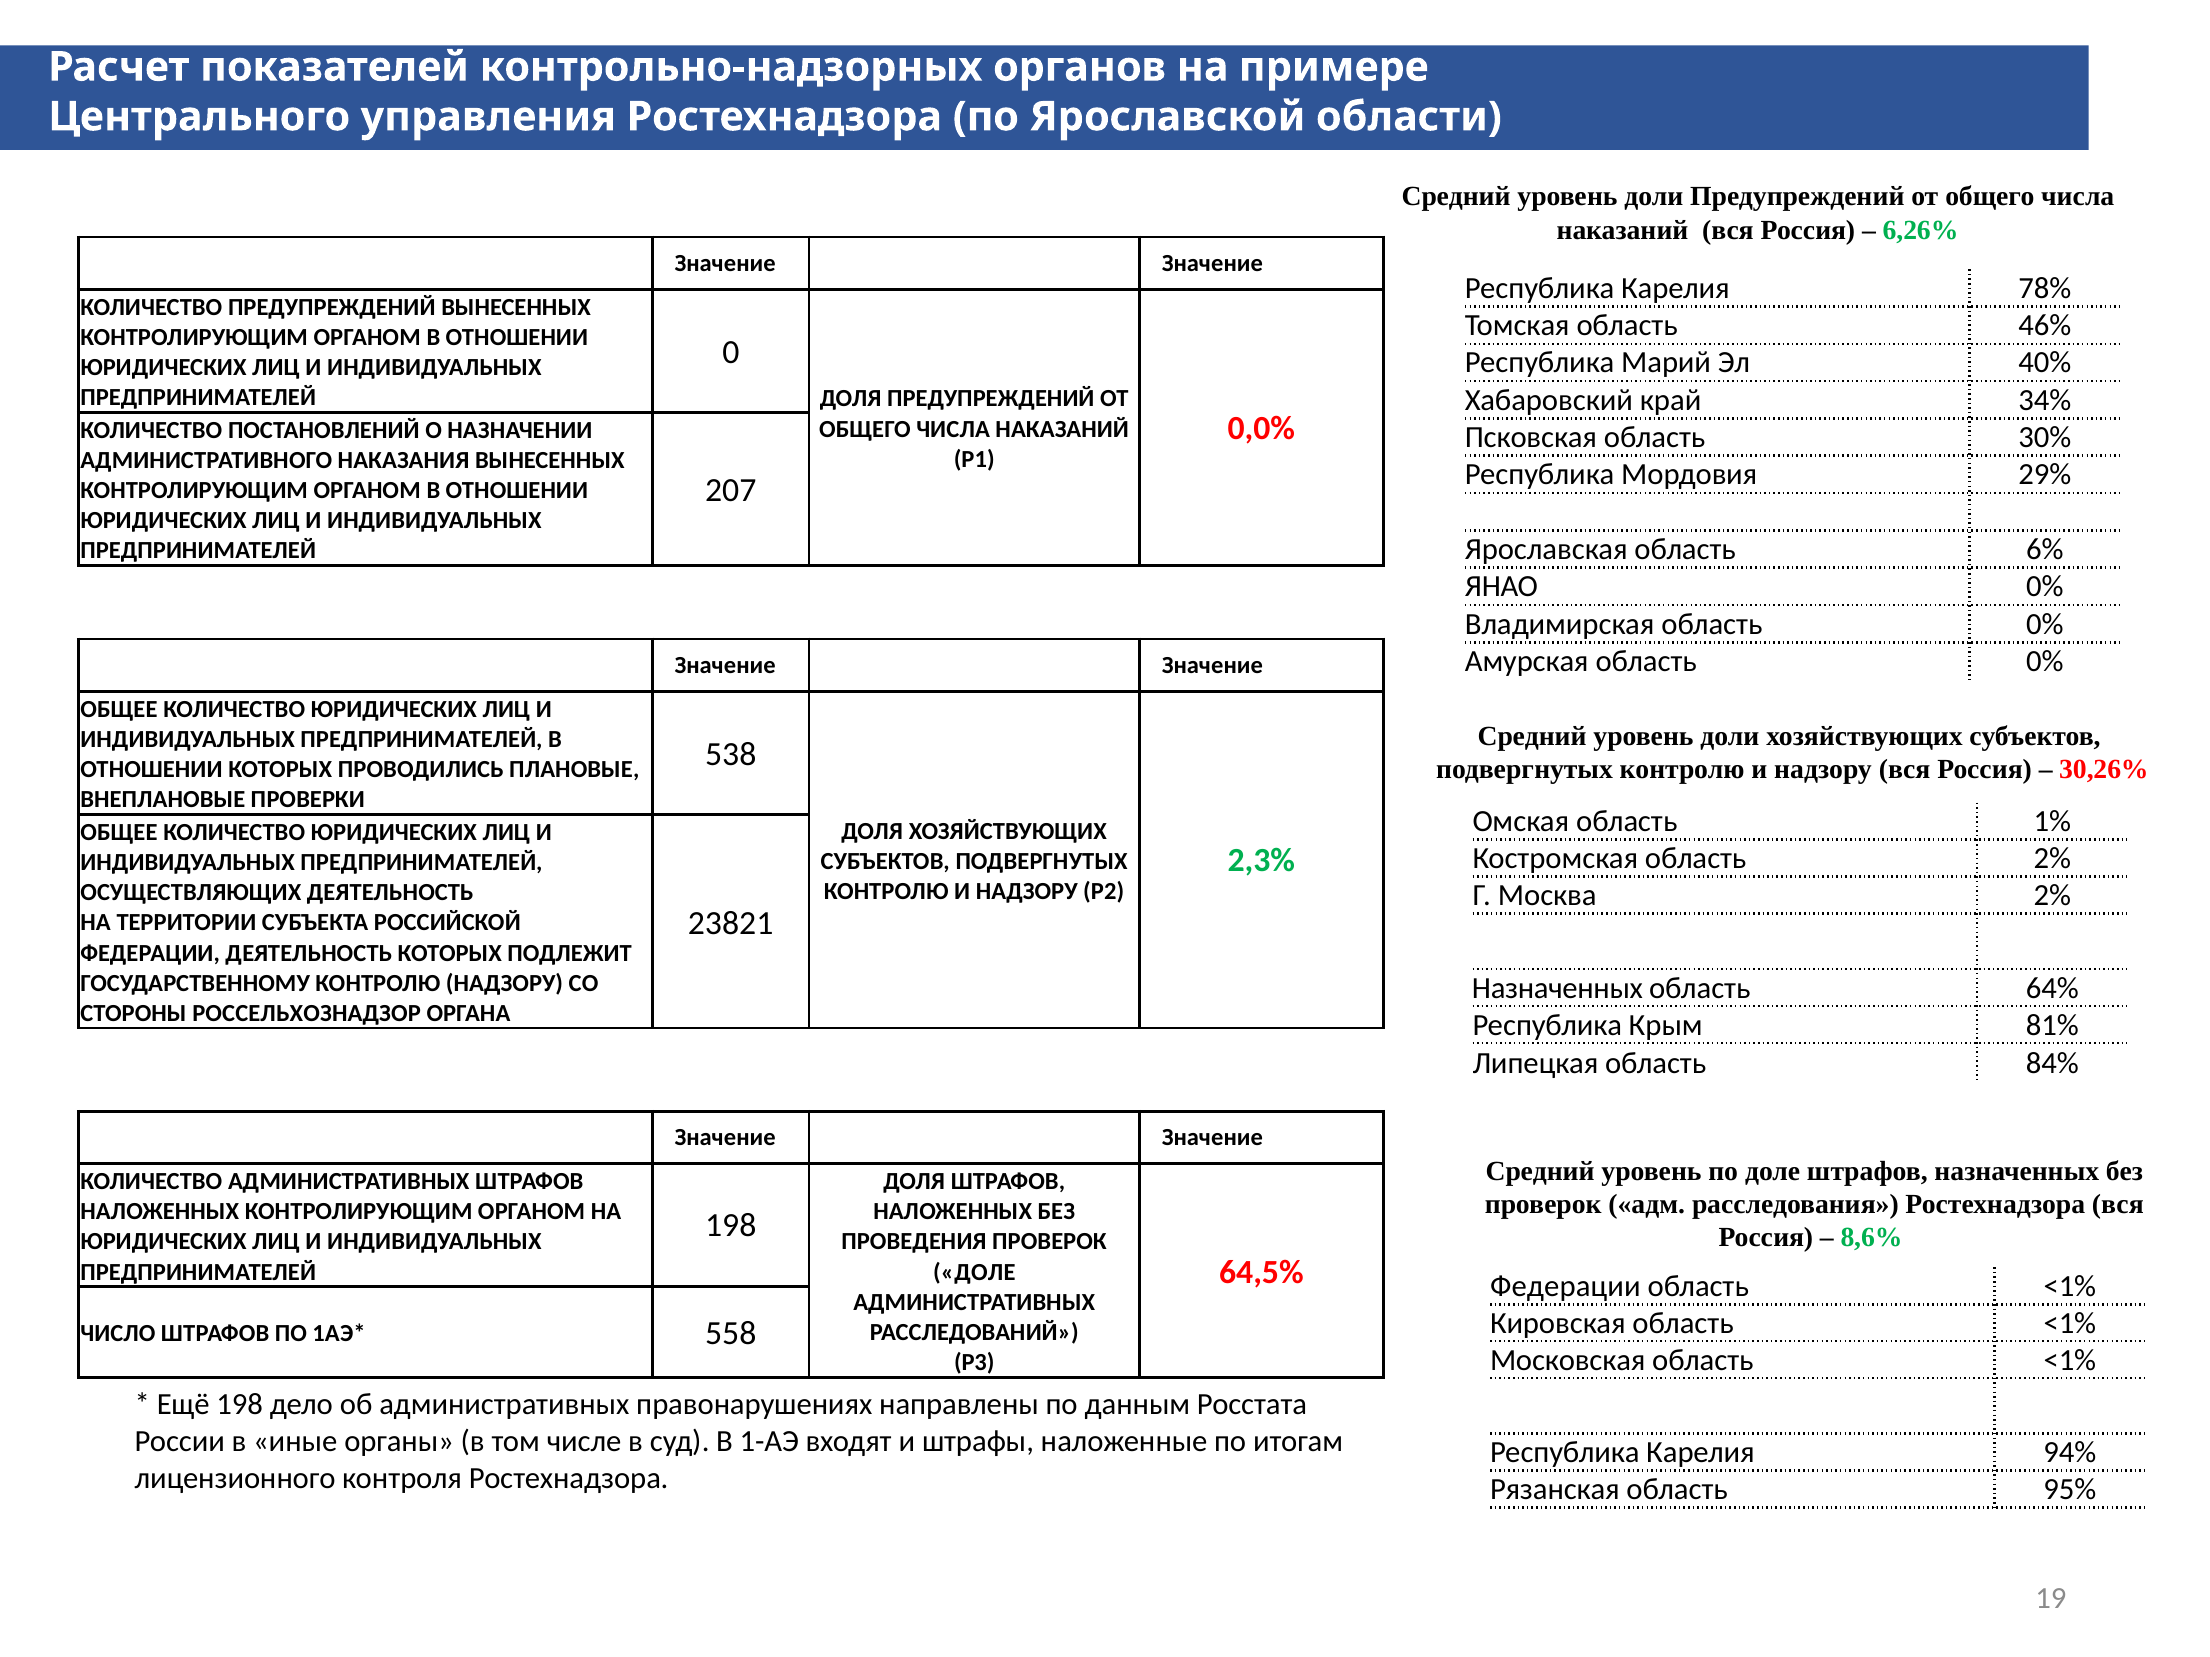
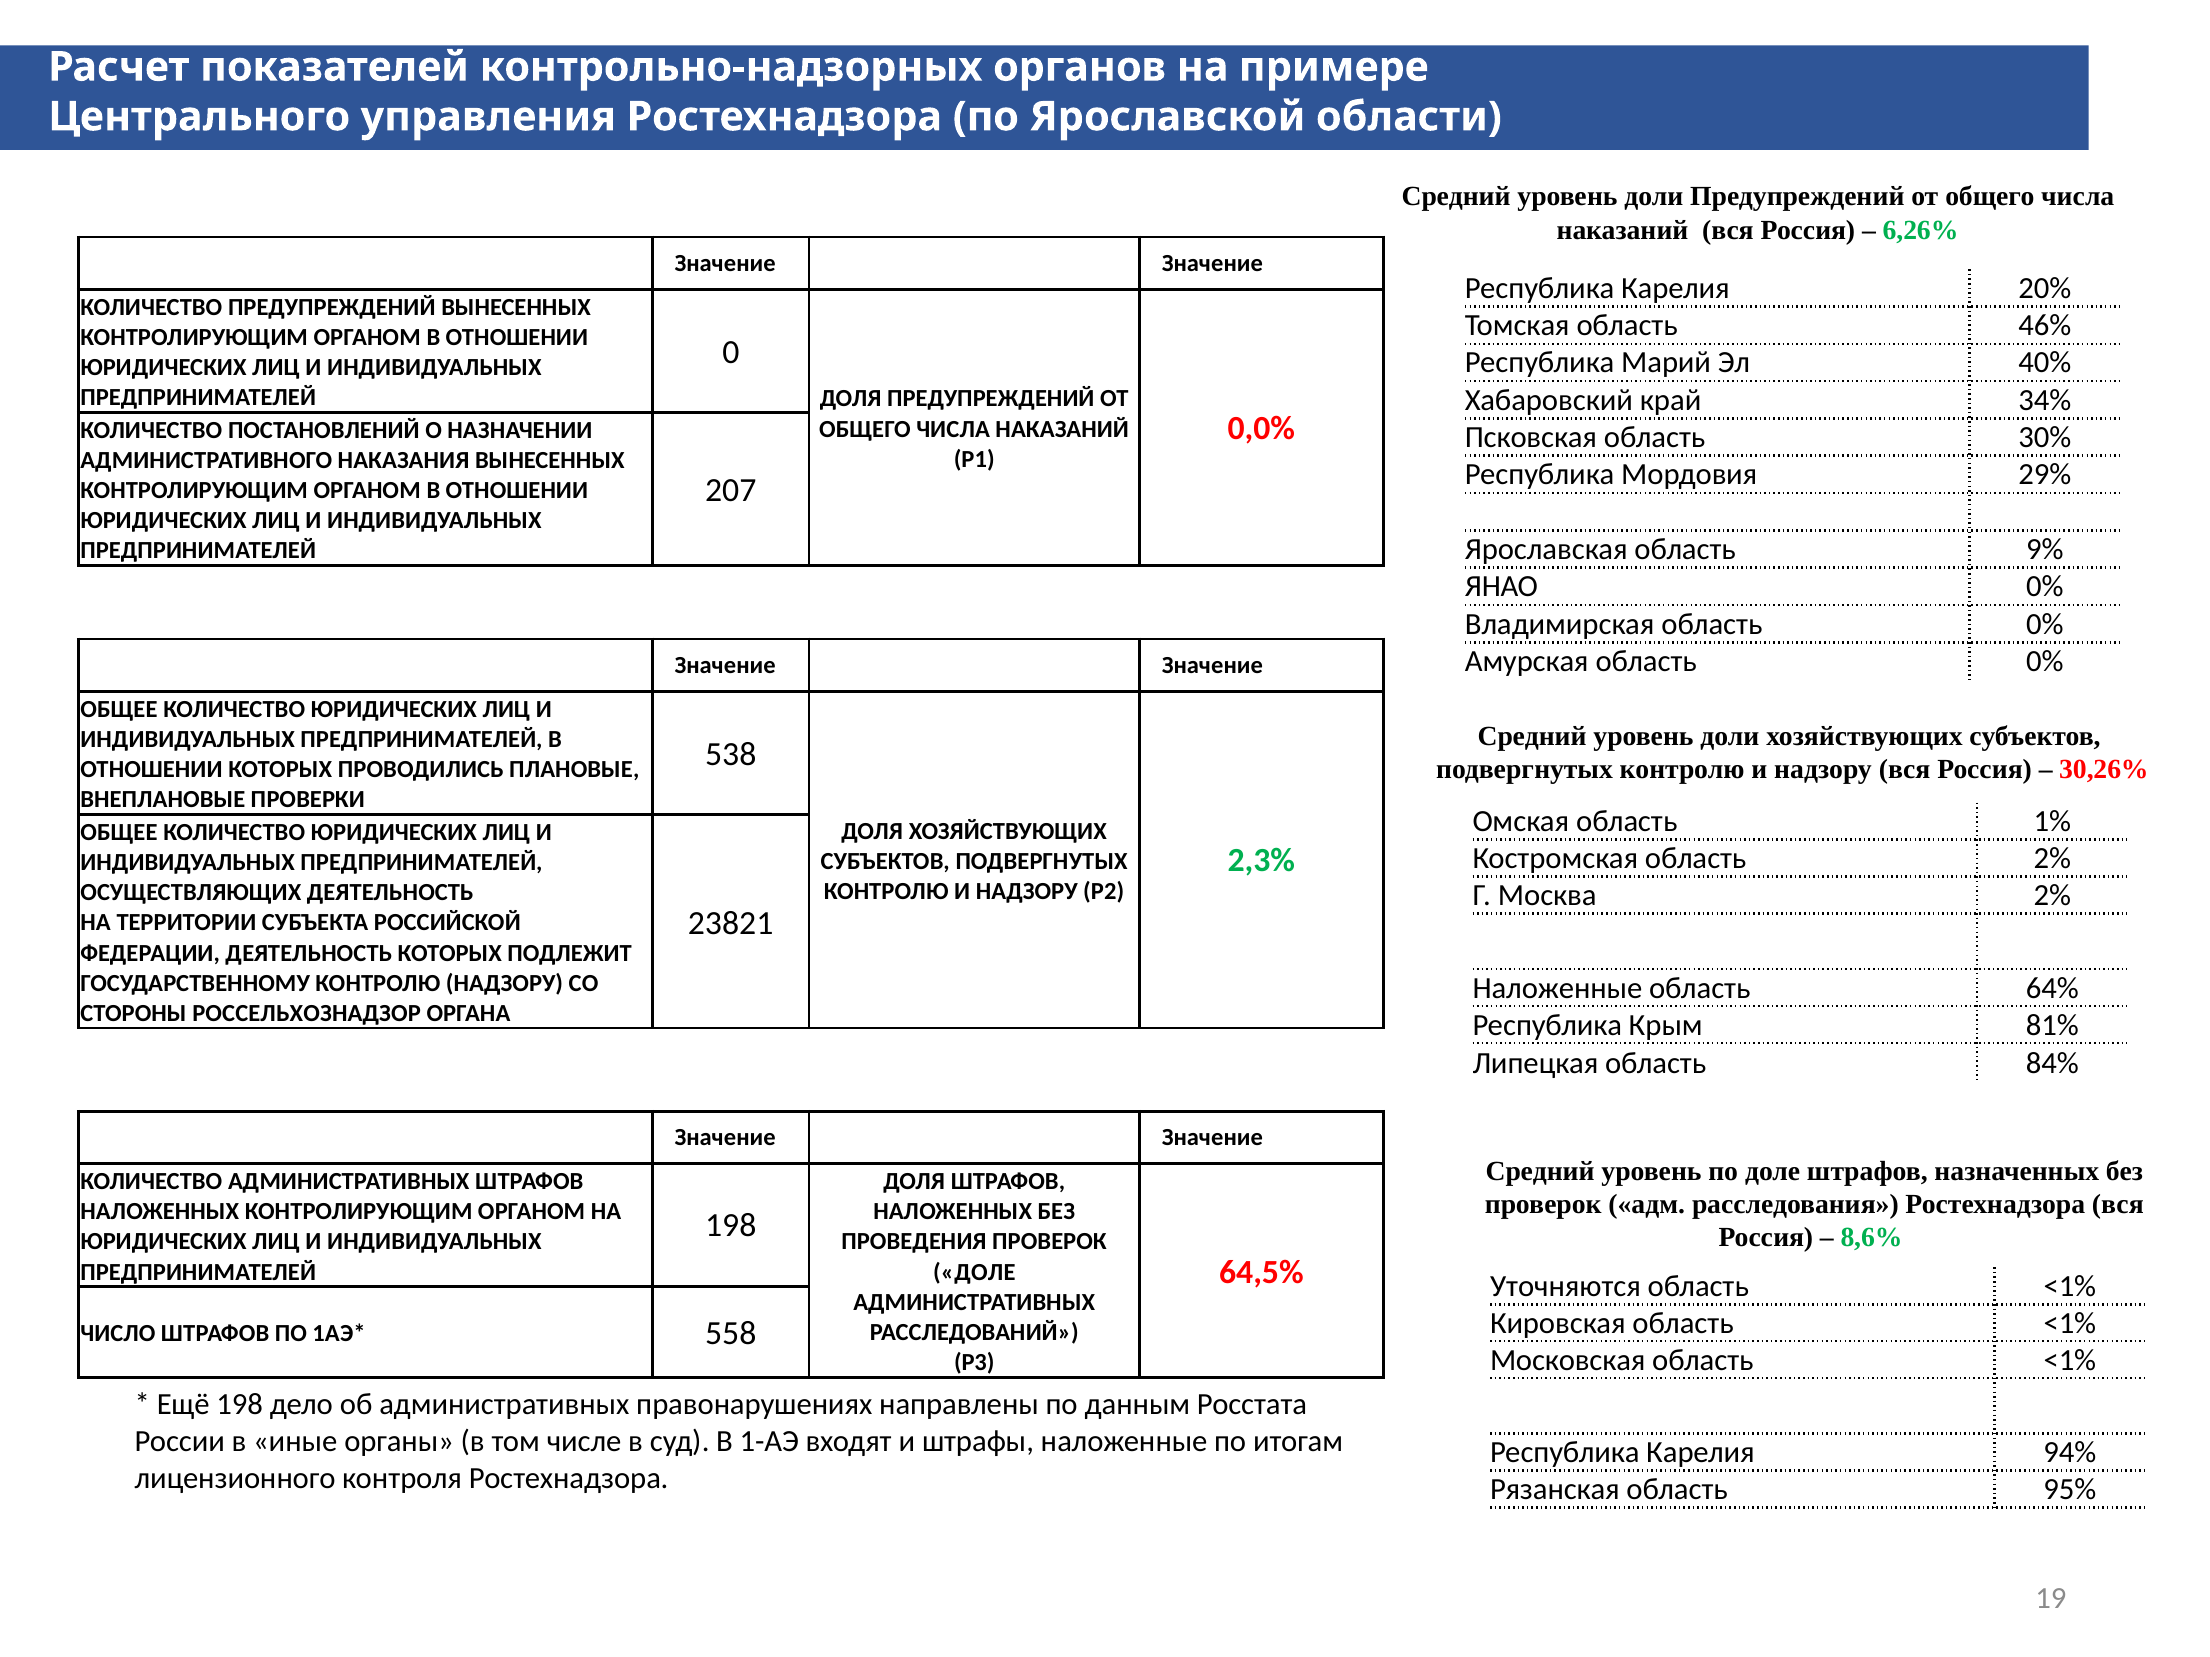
78%: 78% -> 20% (2045, 288)
6%: 6% -> 9% (2045, 550)
Назначенных: Назначенных -> Наложенные (1557, 988)
Федерации: Федерации -> Уточняются (1565, 1286)
